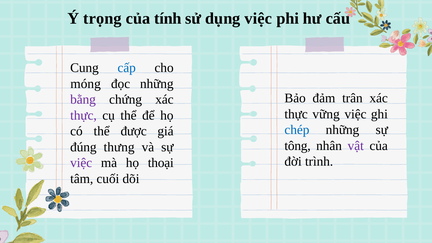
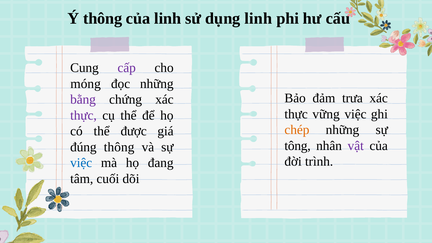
Ý trọng: trọng -> thông (103, 18)
của tính: tính -> linh (168, 18)
dụng việc: việc -> linh (258, 18)
cấp colour: blue -> purple (127, 68)
trân: trân -> trưa (352, 98)
chép colour: blue -> orange (297, 130)
đúng thưng: thưng -> thông (119, 147)
việc colour: purple -> blue (81, 163)
thoại: thoại -> đang (161, 163)
